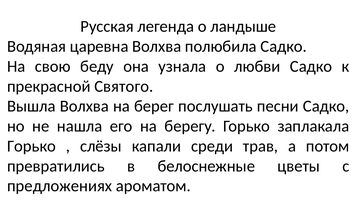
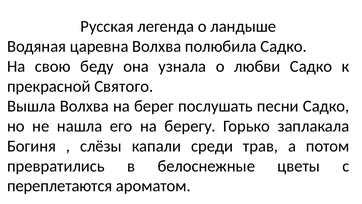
Горько: Горько -> Богиня (32, 146)
предложениях: предложениях -> переплетаются (60, 186)
